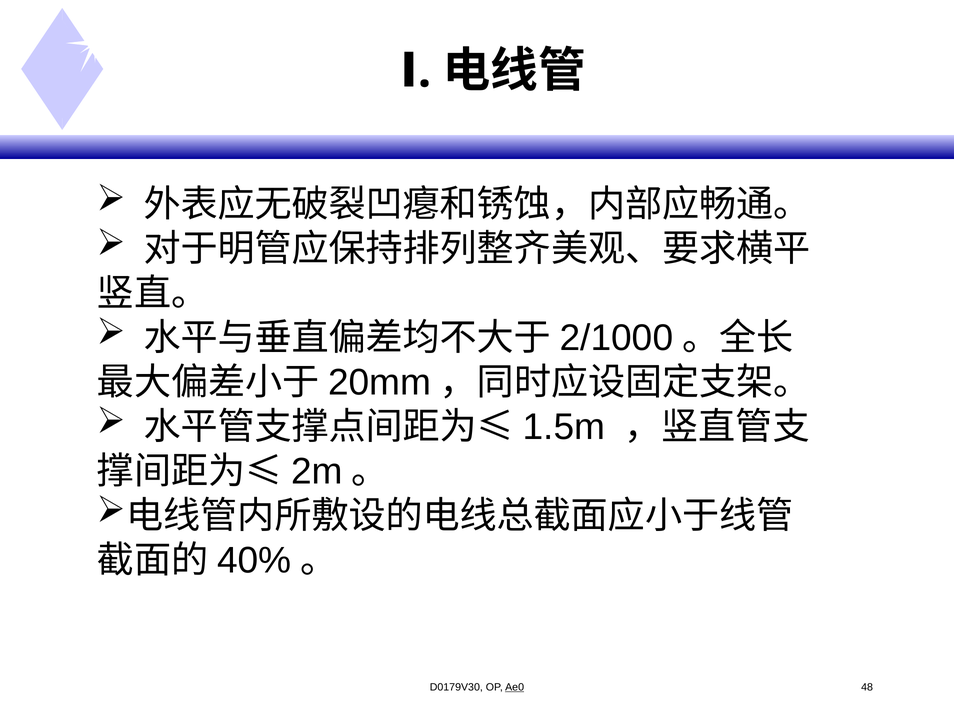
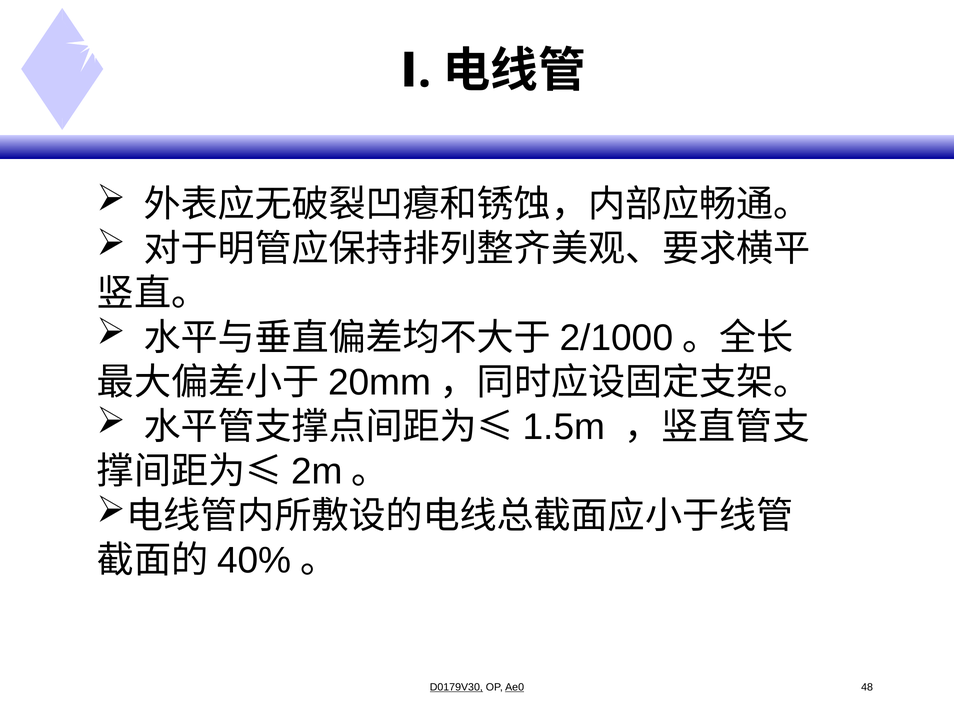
D0179V30 underline: none -> present (456, 688)
